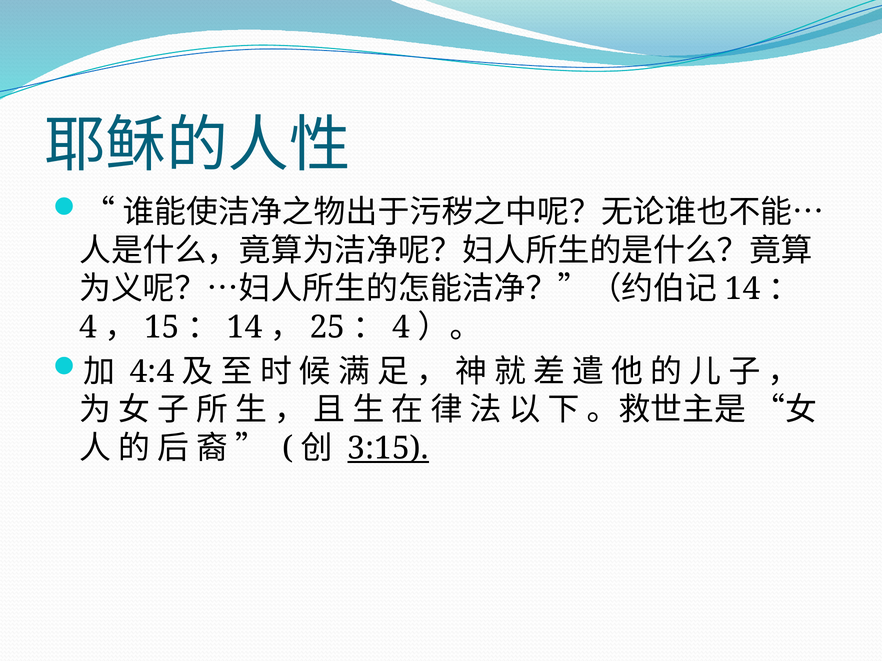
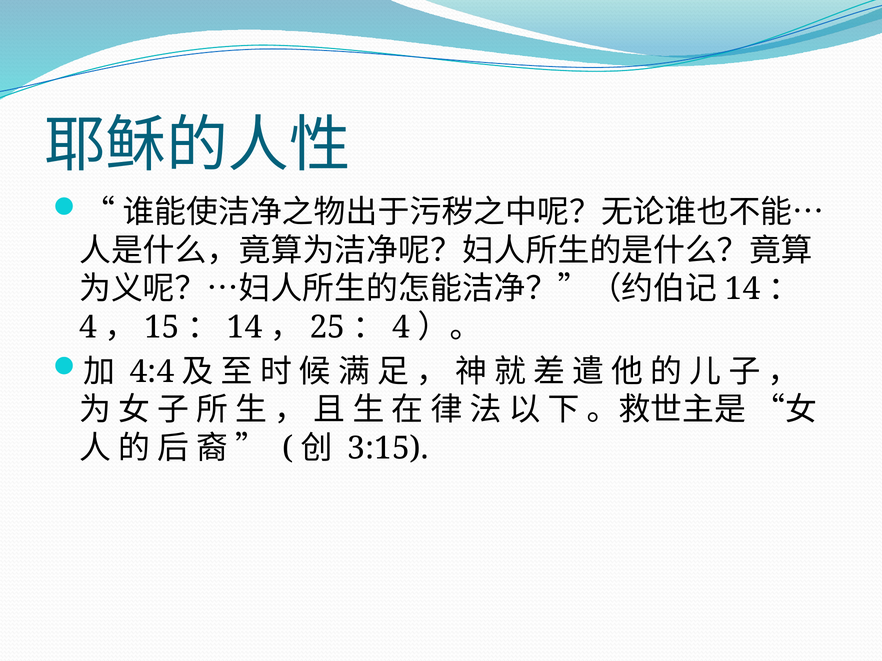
3:15 underline: present -> none (388, 449)
